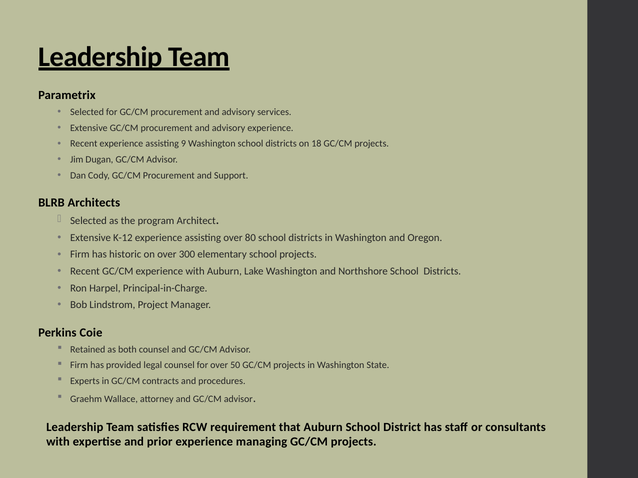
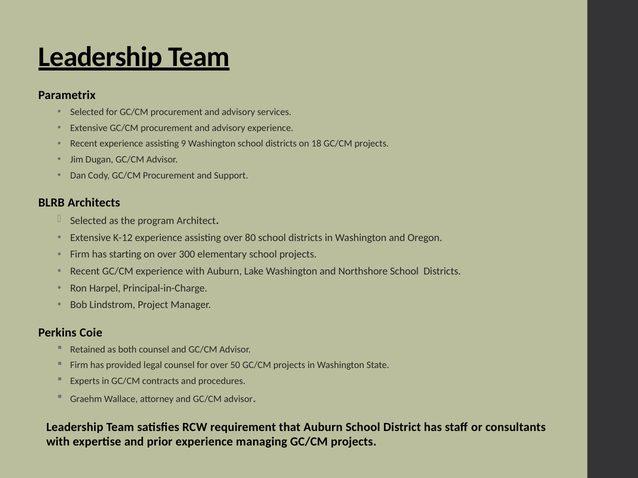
historic: historic -> starting (125, 255)
